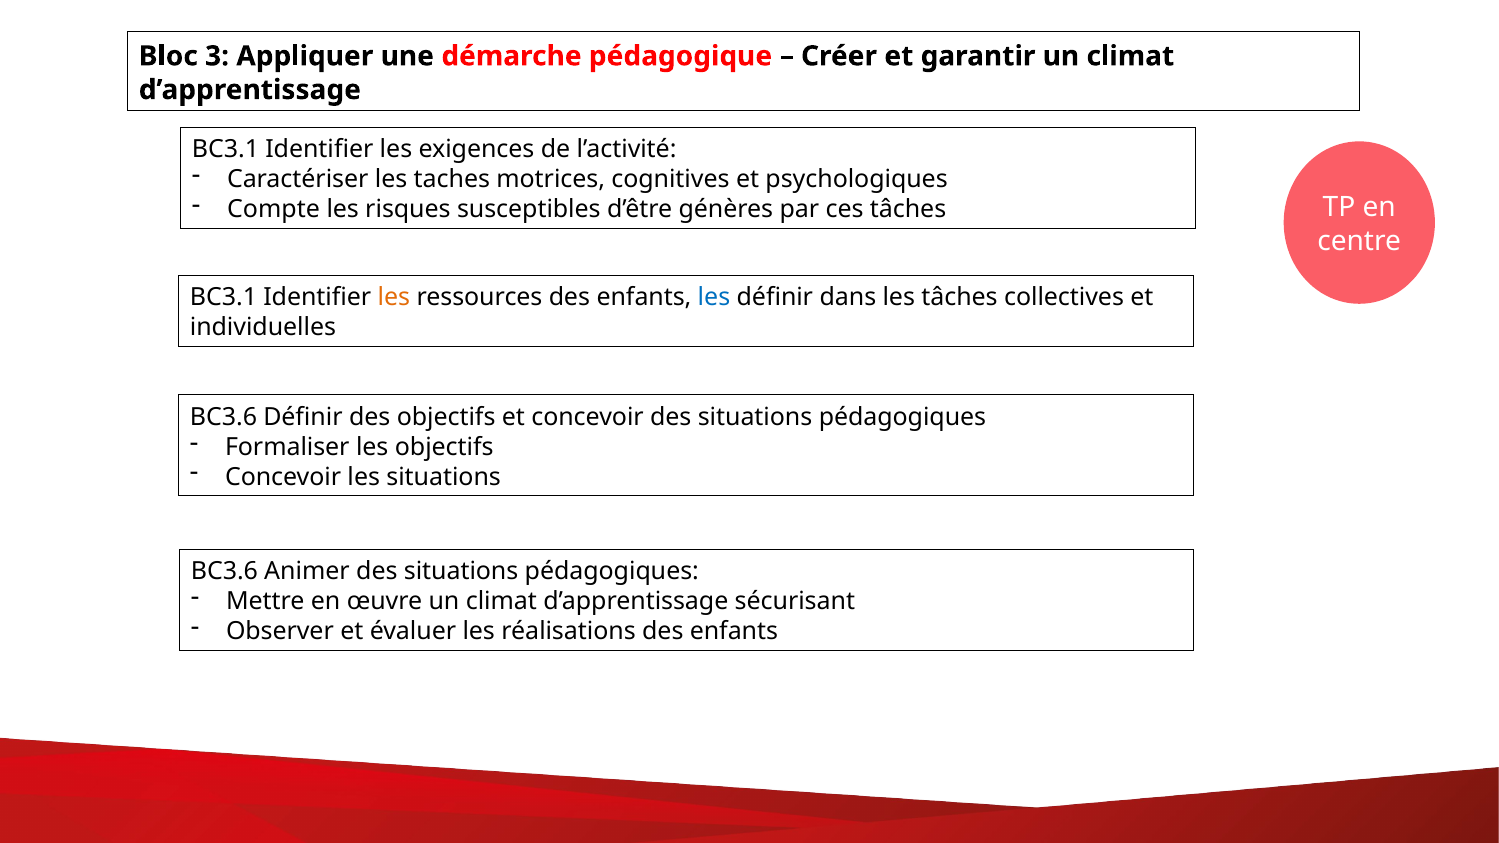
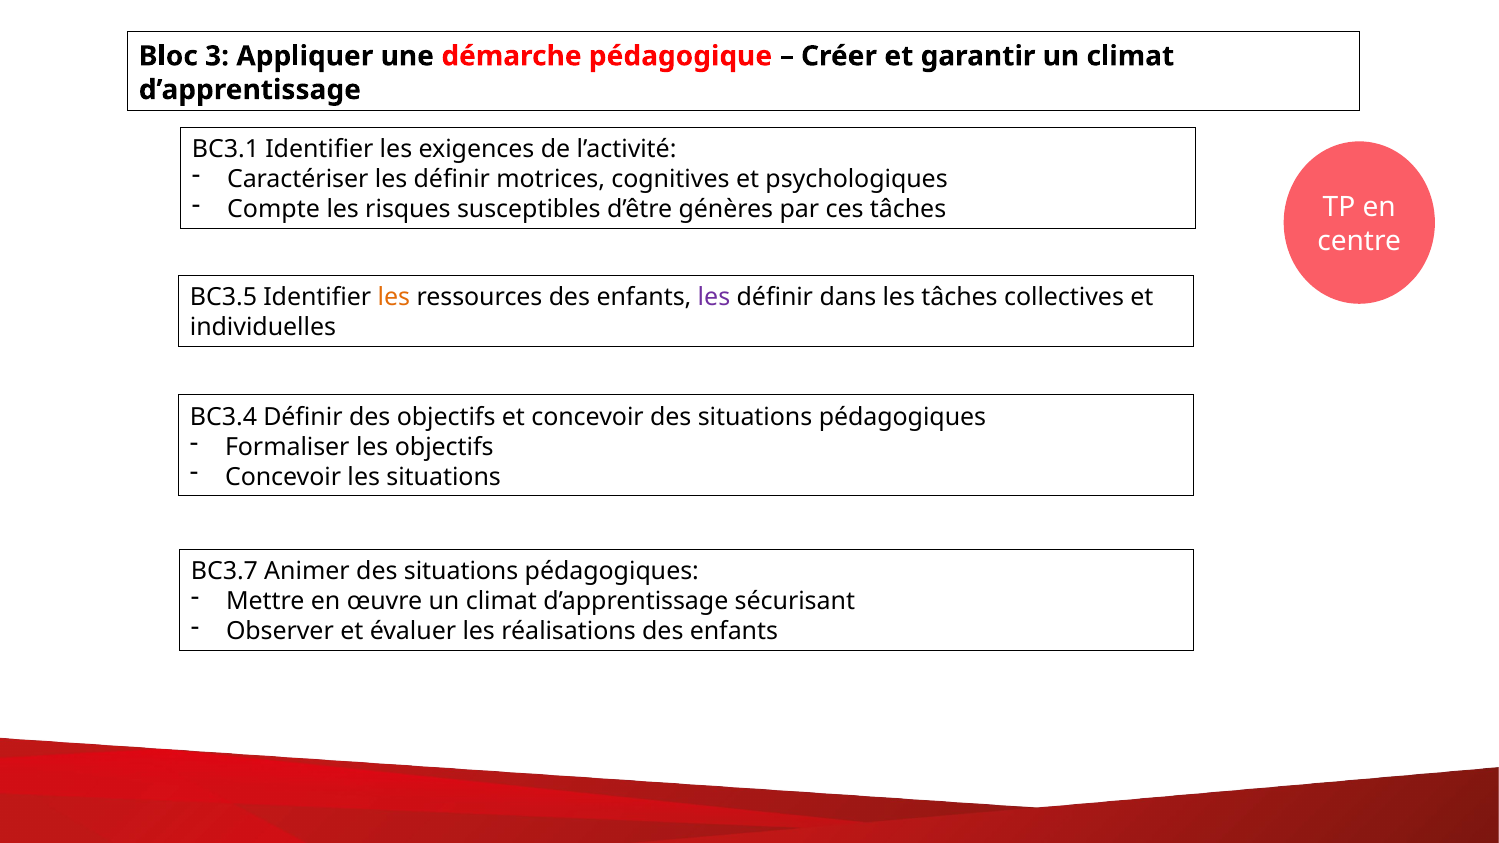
Caractériser les taches: taches -> définir (452, 180)
BC3.1: BC3.1 -> BC3.5 (223, 297)
les colour: blue -> purple (714, 297)
BC3.6: BC3.6 -> BC3.4 (223, 417)
BC3.6: BC3.6 -> BC3.7 (224, 572)
